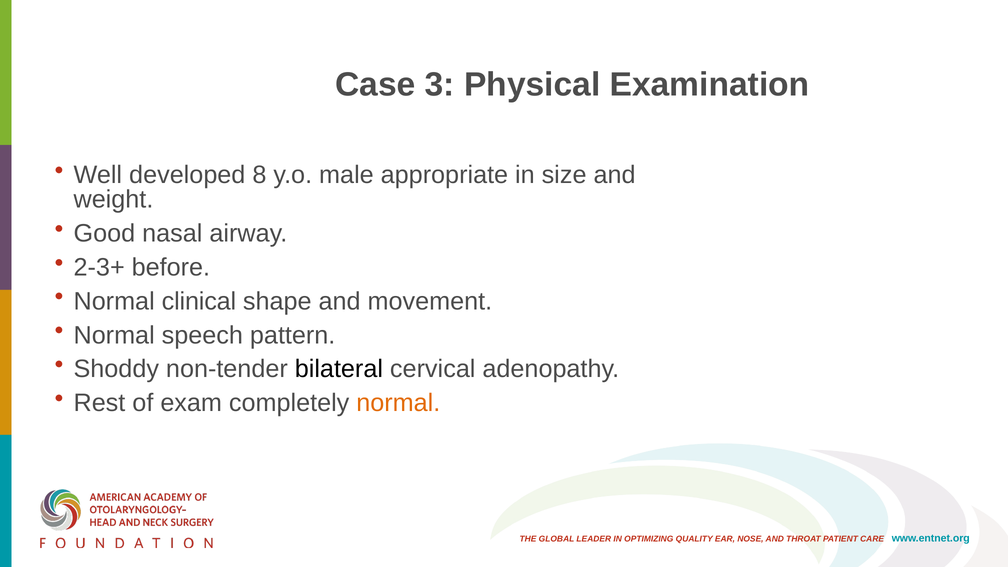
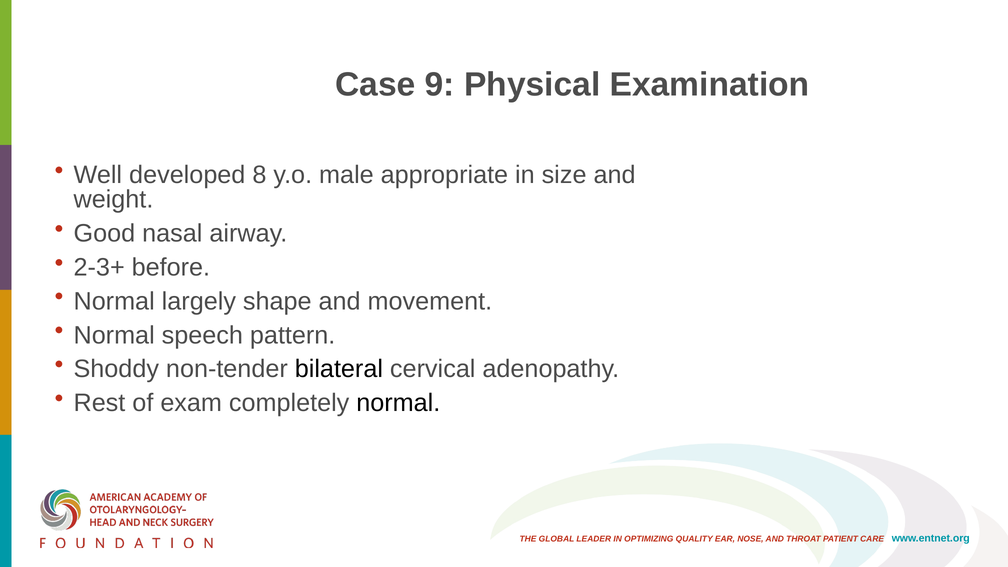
3: 3 -> 9 (440, 85)
clinical: clinical -> largely (199, 301)
normal colour: orange -> black (398, 403)
